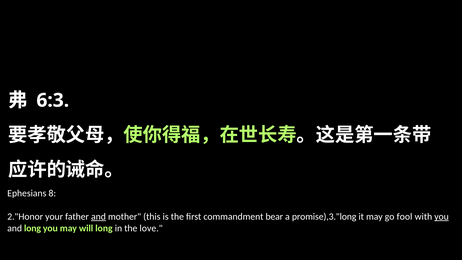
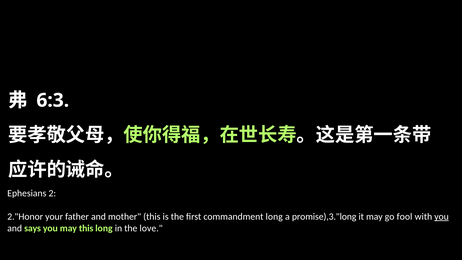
8: 8 -> 2 (52, 193)
and underline: present -> none (98, 216)
commandment bear: bear -> long (274, 216)
and long: long -> says (33, 228)
may will: will -> this (86, 228)
